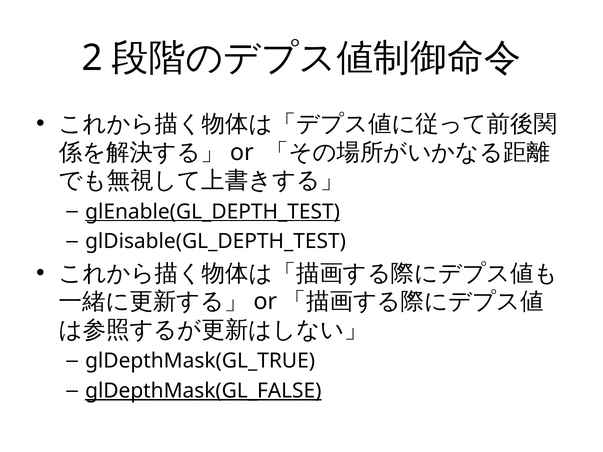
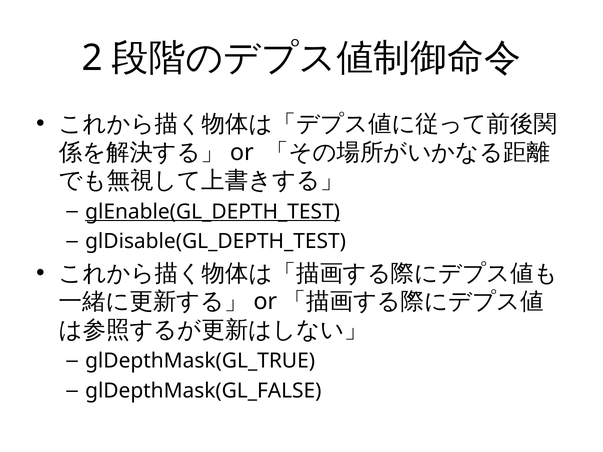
glDepthMask(GL_FALSE underline: present -> none (203, 391)
